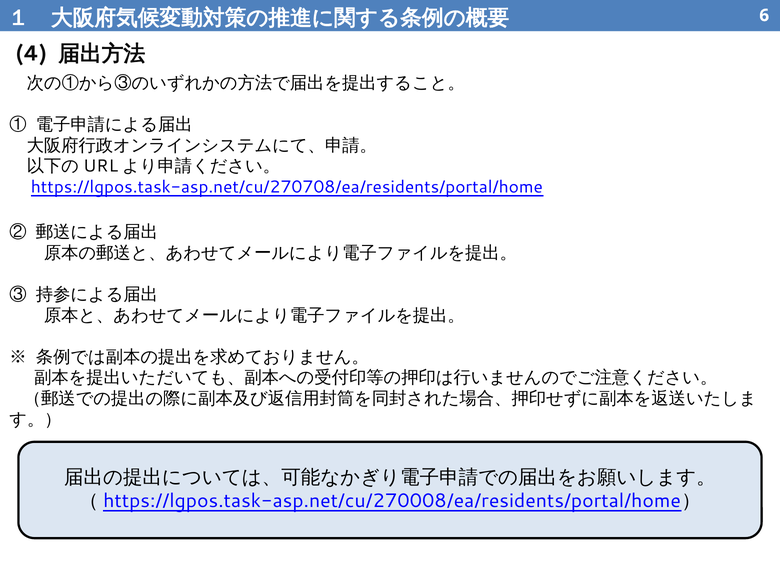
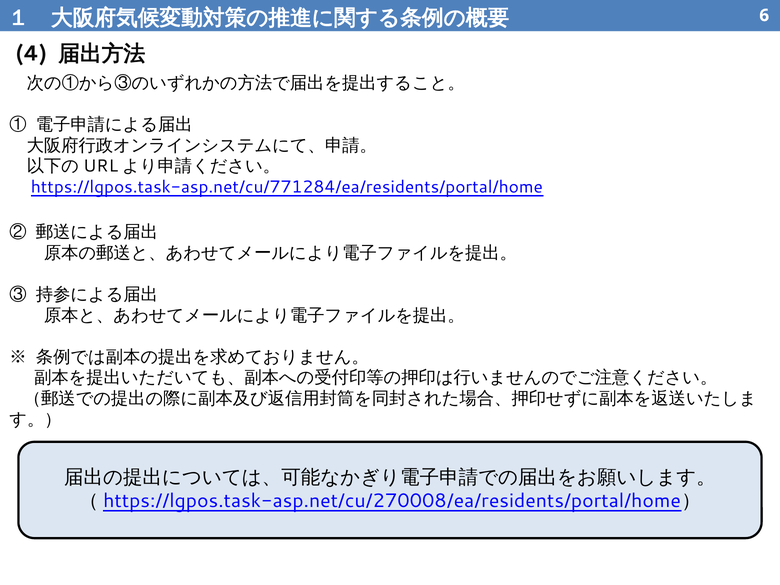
https://lgpos.task-asp.net/cu/270708/ea/residents/portal/home: https://lgpos.task-asp.net/cu/270708/ea/residents/portal/home -> https://lgpos.task-asp.net/cu/771284/ea/residents/portal/home (287, 187)
